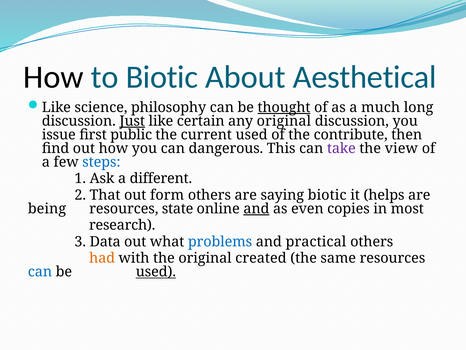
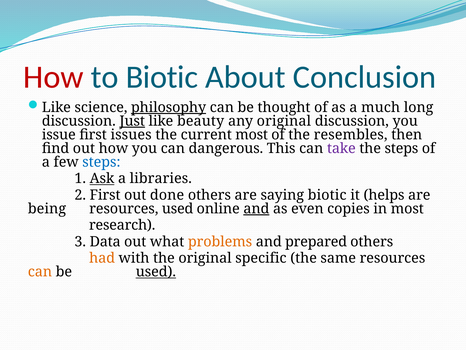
How colour: black -> red (53, 77)
Aesthetical: Aesthetical -> Conclusion (365, 77)
philosophy underline: none -> present (169, 107)
thought underline: present -> none (284, 107)
certain: certain -> beauty (201, 121)
public: public -> issues (131, 134)
current used: used -> most (252, 134)
contribute: contribute -> resembles (351, 134)
the view: view -> steps (401, 148)
Ask underline: none -> present (102, 178)
different: different -> libraries (161, 178)
2 That: That -> First (105, 195)
form: form -> done (167, 195)
resources state: state -> used (178, 208)
problems colour: blue -> orange (220, 241)
practical: practical -> prepared (316, 241)
created: created -> specific (261, 258)
can colour: blue -> orange (40, 272)
